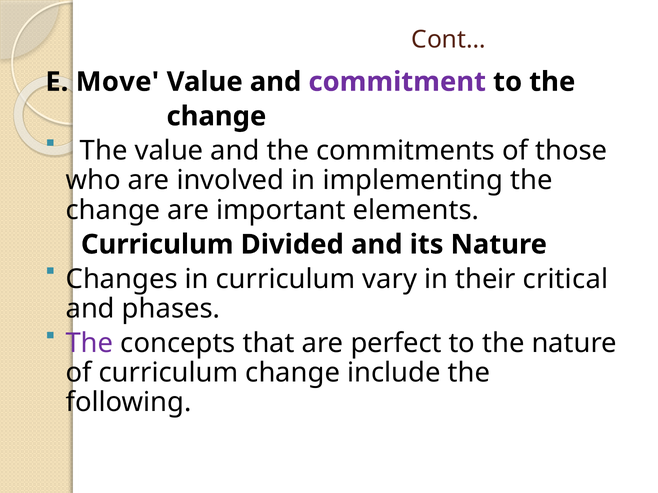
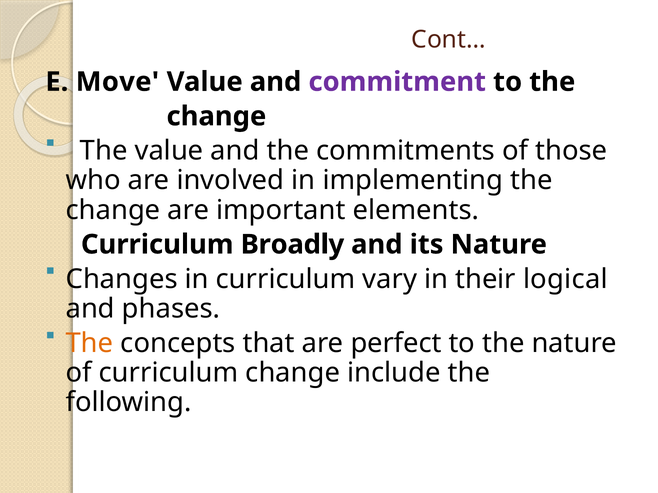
Divided: Divided -> Broadly (292, 245)
critical: critical -> logical (565, 279)
The colour: purple -> orange (89, 343)
